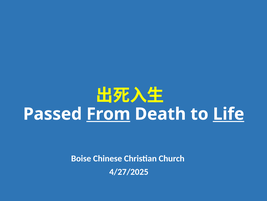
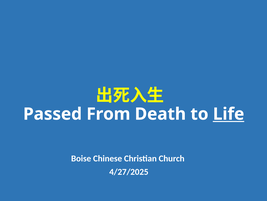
From underline: present -> none (108, 114)
